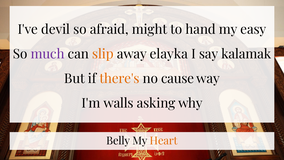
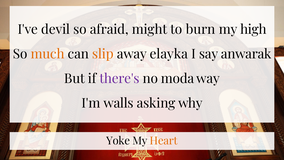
hand: hand -> burn (201, 29)
easy: easy -> high (253, 29)
much colour: purple -> orange (48, 54)
kalamak: kalamak -> anwarak (246, 54)
there's colour: orange -> purple (119, 79)
cause: cause -> moda (178, 79)
Belly: Belly -> Yoke (118, 141)
